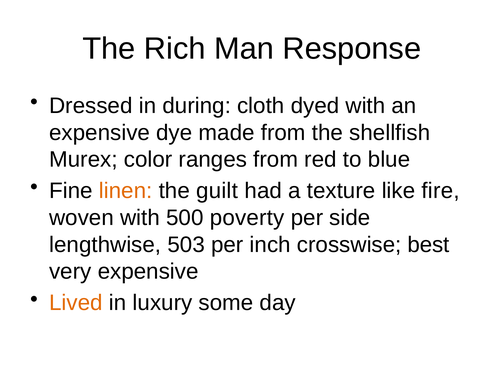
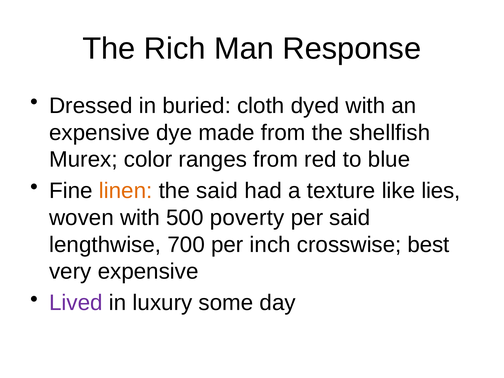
during: during -> buried (197, 106)
the guilt: guilt -> said (217, 191)
fire: fire -> lies (441, 191)
per side: side -> said (350, 218)
503: 503 -> 700 (186, 245)
Lived colour: orange -> purple (76, 303)
